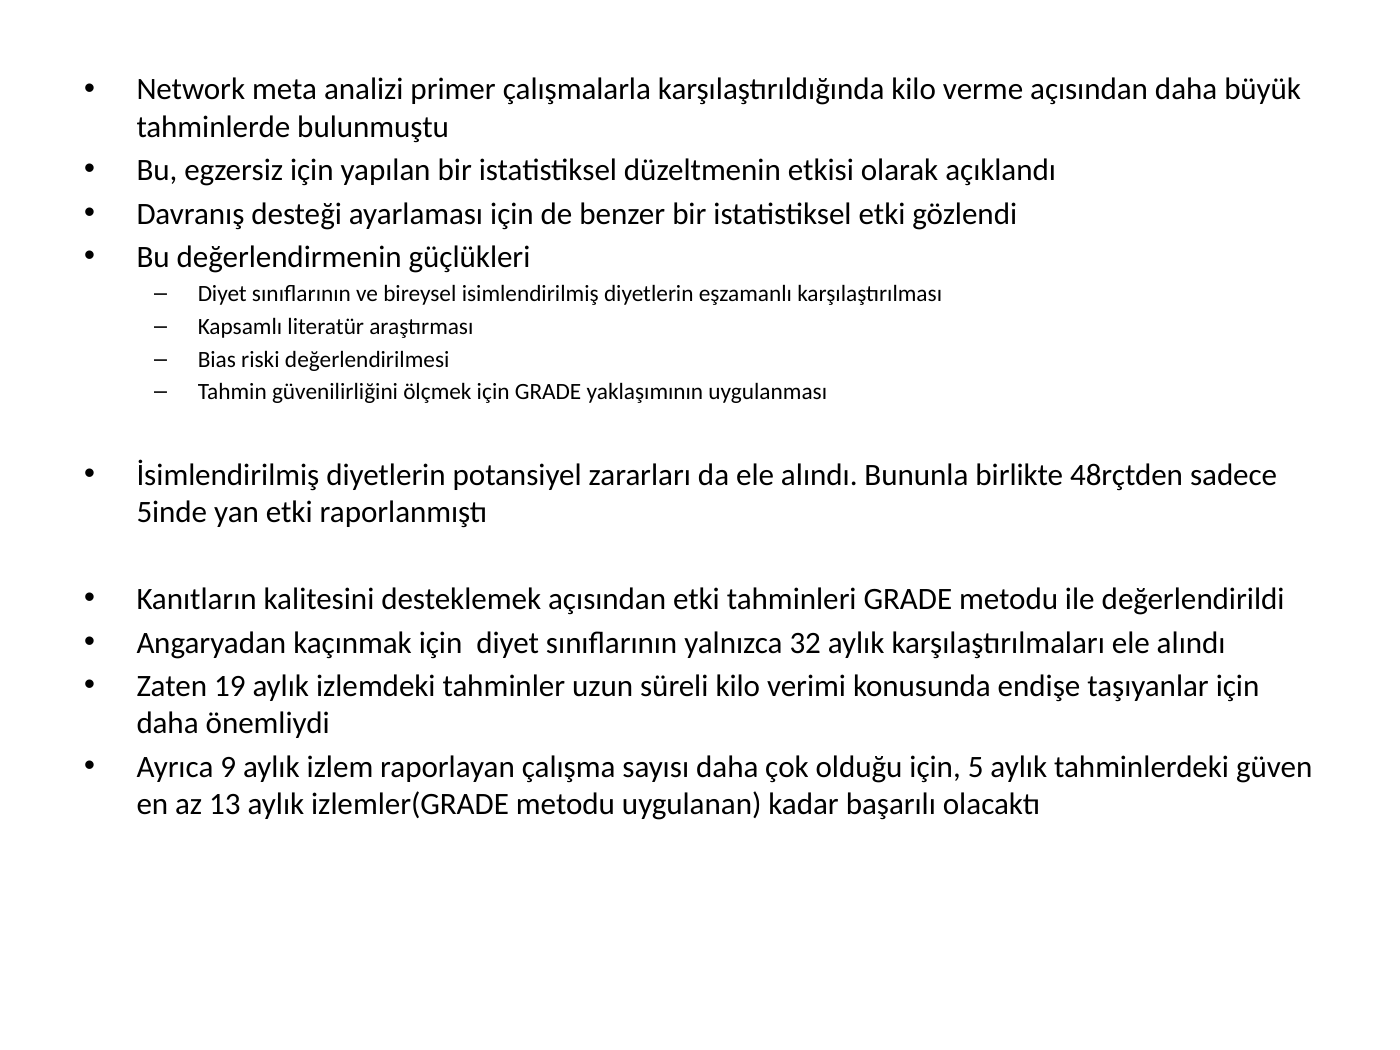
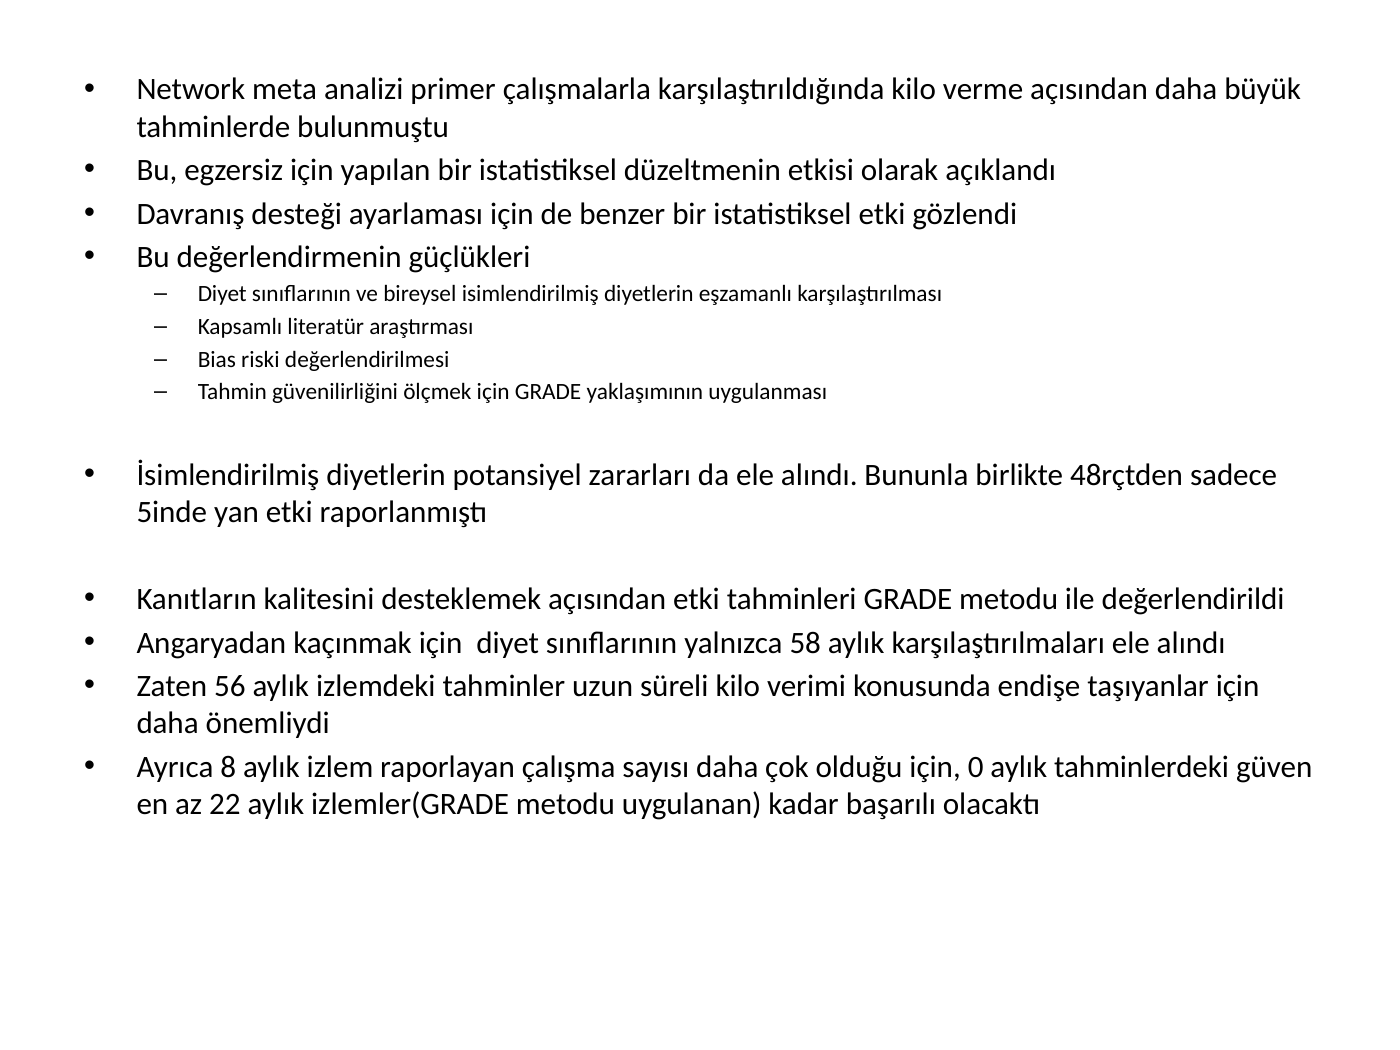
32: 32 -> 58 (805, 643)
19: 19 -> 56 (230, 686)
9: 9 -> 8 (228, 767)
5: 5 -> 0 (976, 767)
13: 13 -> 22 (225, 804)
